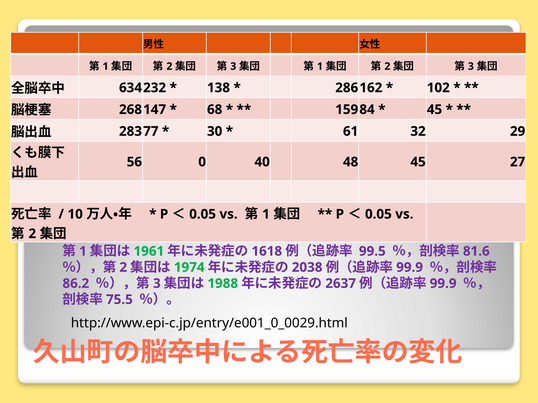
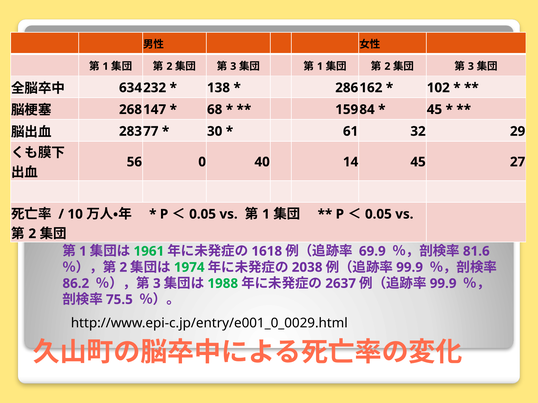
48: 48 -> 14 (351, 162)
99.5: 99.5 -> 69.9 (372, 252)
